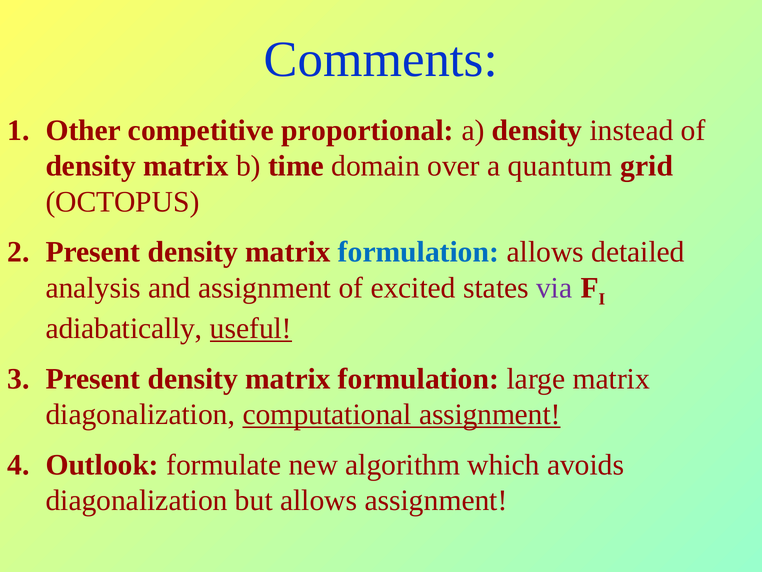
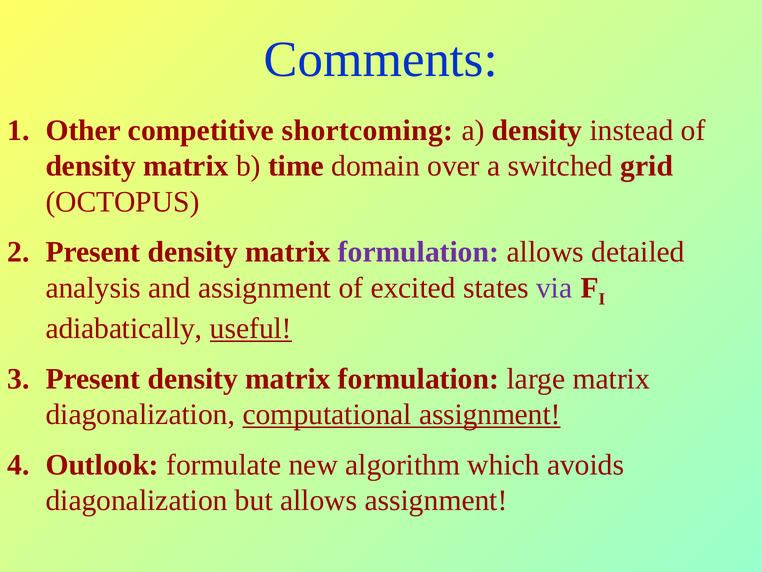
proportional: proportional -> shortcoming (367, 130)
quantum: quantum -> switched (560, 166)
formulation colour: blue -> purple (418, 252)
